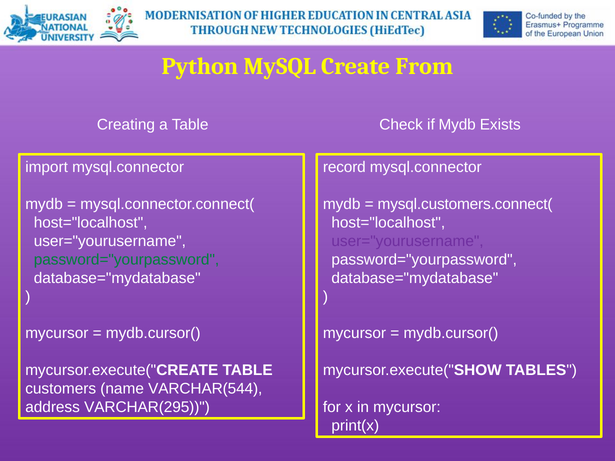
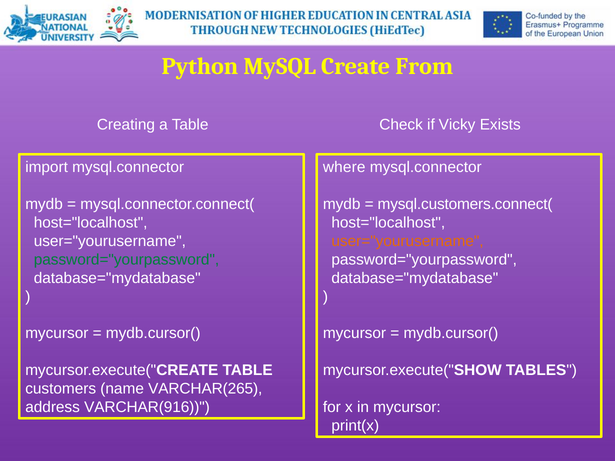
if Mydb: Mydb -> Vicky (457, 125)
record: record -> where (344, 167)
user="yourusername colour: purple -> orange (408, 241)
VARCHAR(544: VARCHAR(544 -> VARCHAR(265 (205, 389)
VARCHAR(295: VARCHAR(295 -> VARCHAR(916 (147, 407)
